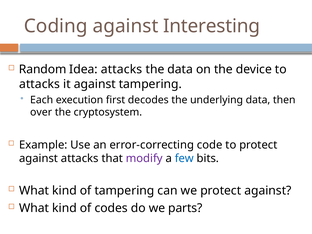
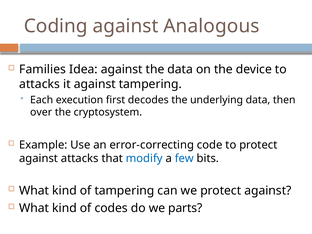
Interesting: Interesting -> Analogous (211, 26)
Random: Random -> Families (43, 69)
Idea attacks: attacks -> against (122, 69)
modify colour: purple -> blue (144, 158)
